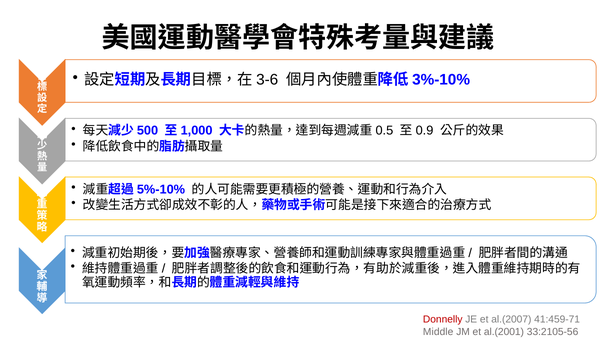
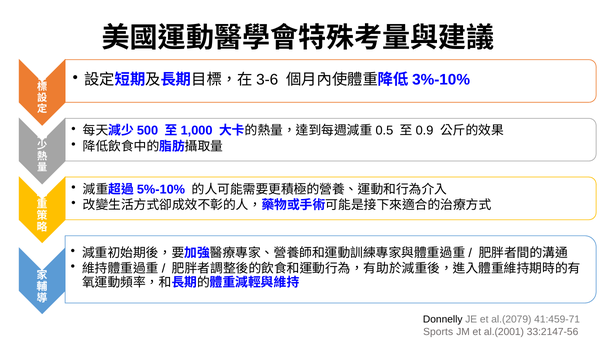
Donnelly colour: red -> black (443, 320)
al.(2007: al.(2007 -> al.(2079 (511, 320)
Middle: Middle -> Sports (438, 332)
33:2105-56: 33:2105-56 -> 33:2147-56 (553, 332)
